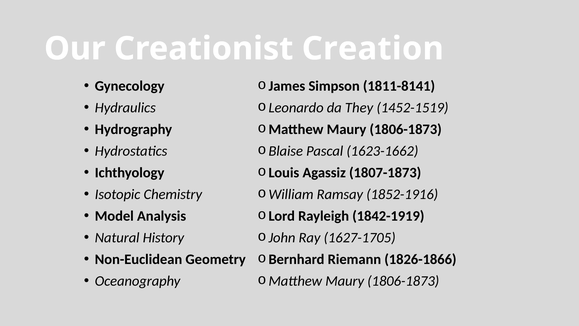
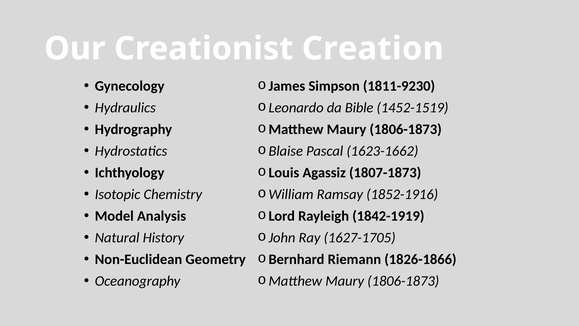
1811-8141: 1811-8141 -> 1811-9230 (399, 86)
They: They -> Bible (359, 108)
